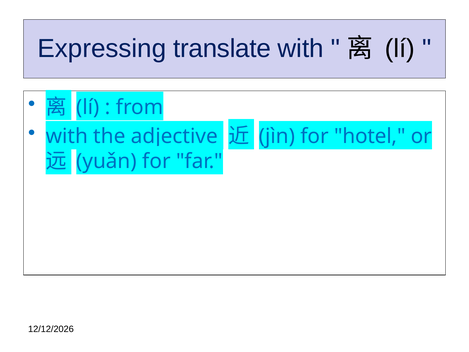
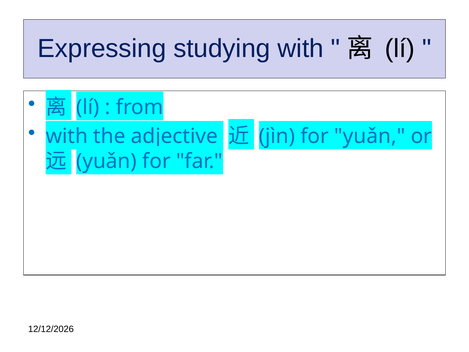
translate: translate -> studying (222, 49)
for hotel: hotel -> yuǎn (370, 136)
